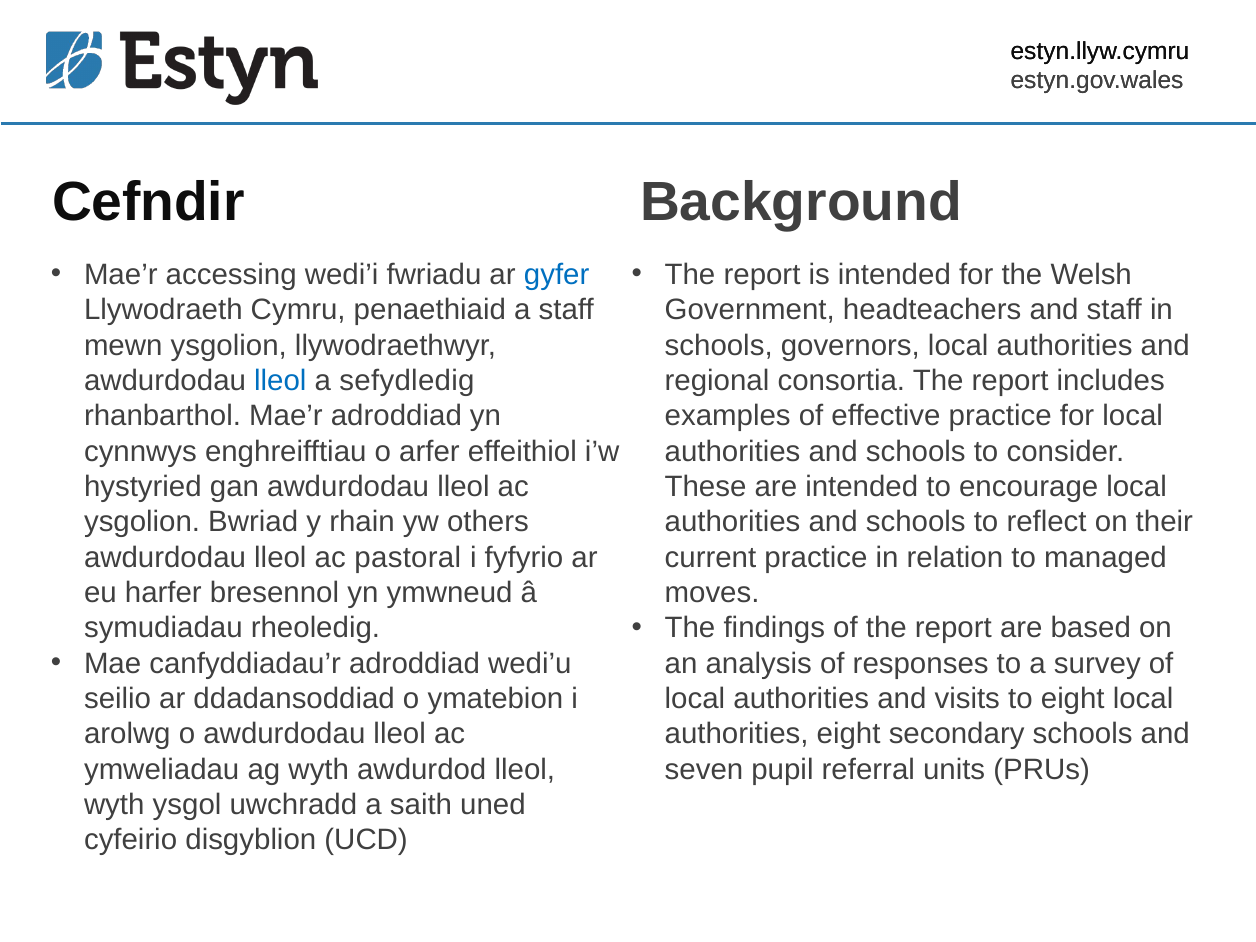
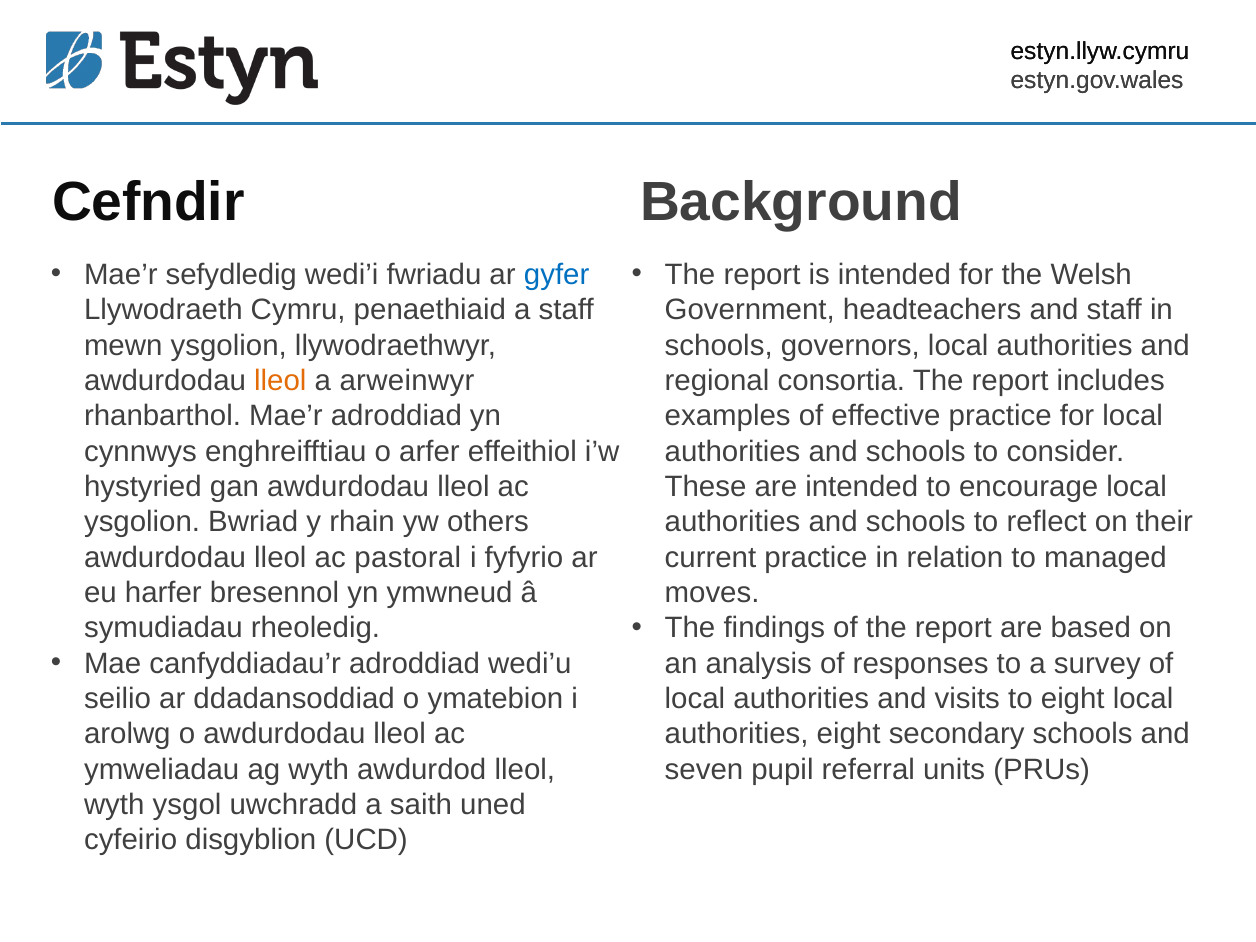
accessing: accessing -> sefydledig (231, 275)
lleol colour: blue -> orange (280, 381)
sefydledig: sefydledig -> arweinwyr (407, 381)
